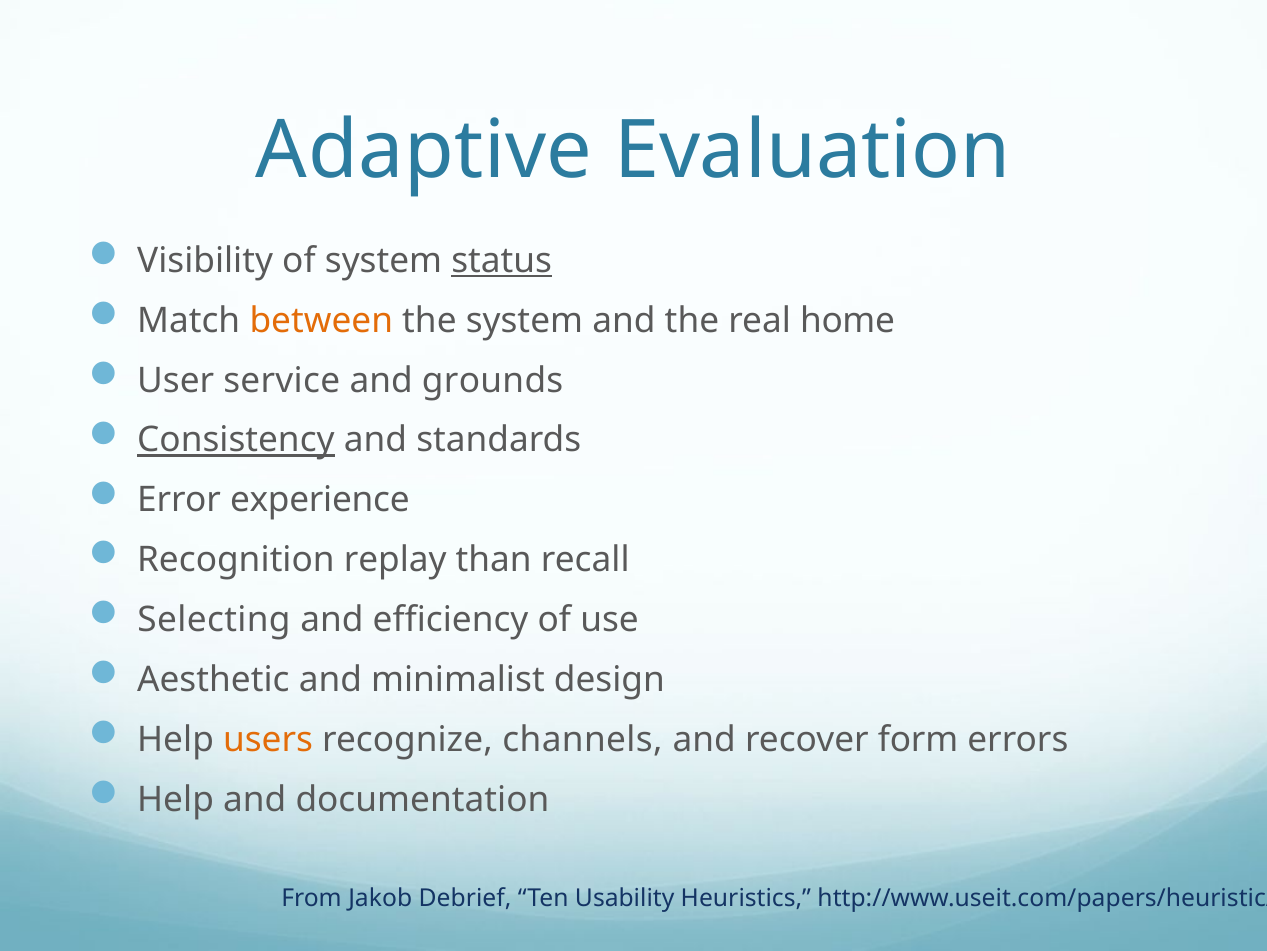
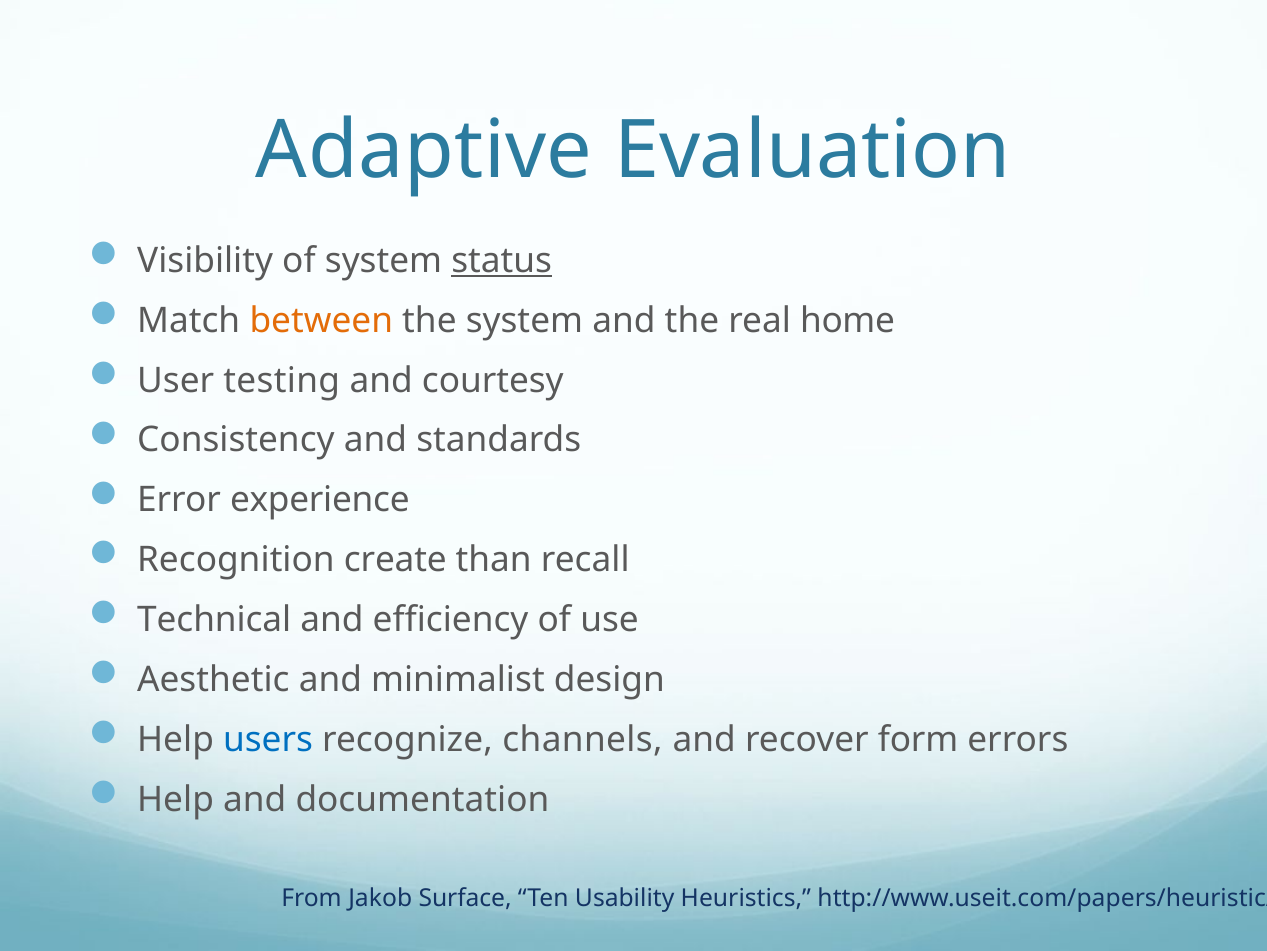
service: service -> testing (282, 380)
grounds: grounds -> courtesy (493, 380)
Consistency underline: present -> none (236, 440)
replay: replay -> create (395, 560)
Selecting: Selecting -> Technical (214, 620)
users colour: orange -> blue (268, 739)
Debrief: Debrief -> Surface (465, 897)
